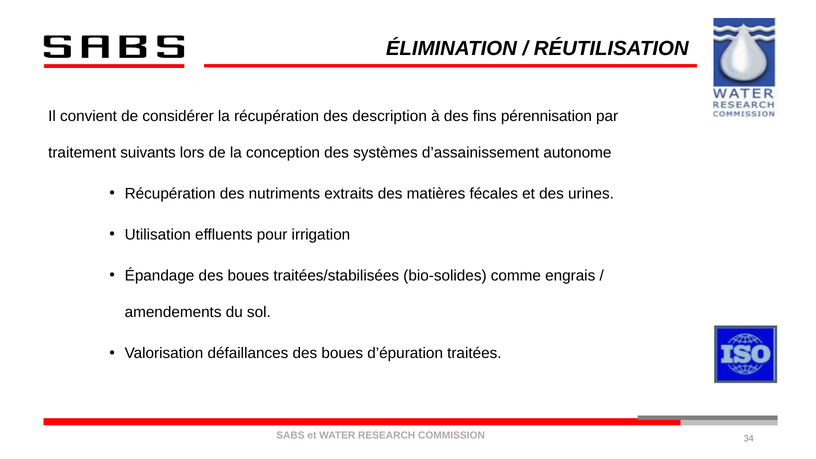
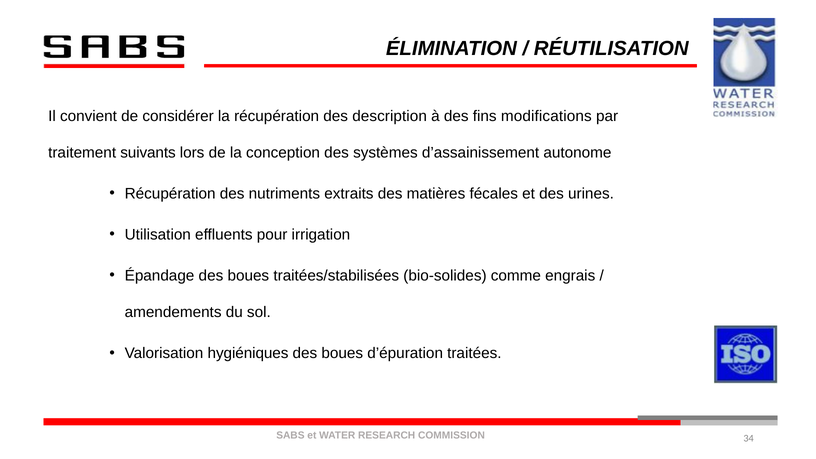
pérennisation: pérennisation -> modifications (546, 116)
défaillances: défaillances -> hygiéniques (248, 353)
